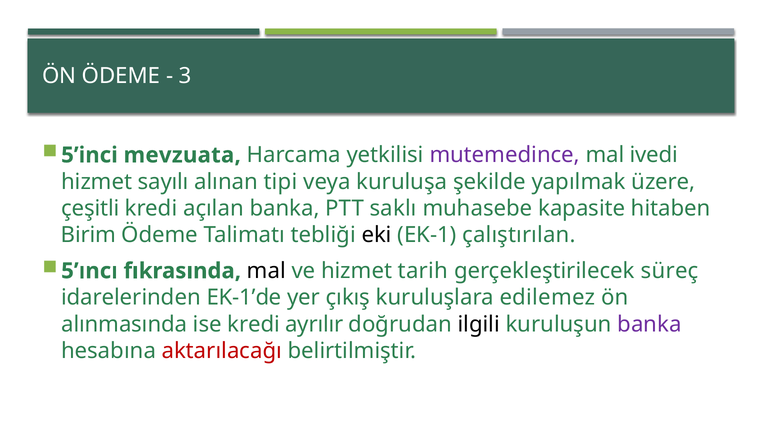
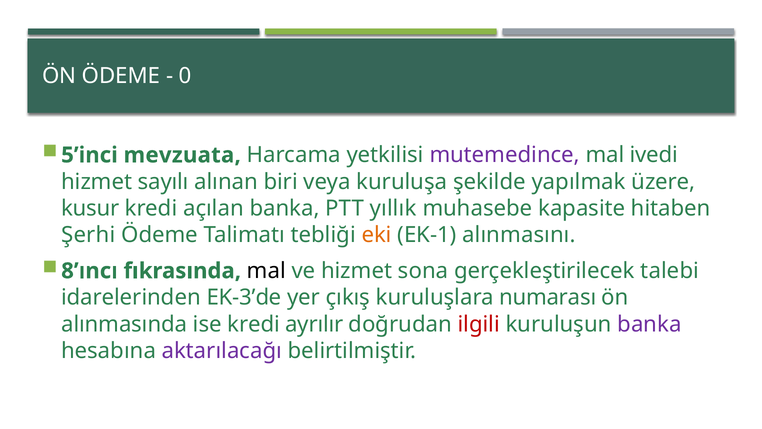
3: 3 -> 0 (185, 76)
tipi: tipi -> biri (281, 182)
çeşitli: çeşitli -> kusur (90, 208)
saklı: saklı -> yıllık (393, 208)
Birim: Birim -> Şerhi (88, 235)
eki colour: black -> orange (377, 235)
çalıştırılan: çalıştırılan -> alınmasını (519, 235)
5’ıncı: 5’ıncı -> 8’ıncı (89, 271)
tarih: tarih -> sona (423, 271)
süreç: süreç -> talebi (670, 271)
EK-1’de: EK-1’de -> EK-3’de (244, 297)
edilemez: edilemez -> numarası (548, 297)
ilgili colour: black -> red (479, 324)
aktarılacağı colour: red -> purple (222, 351)
